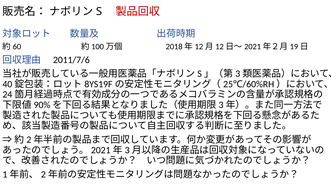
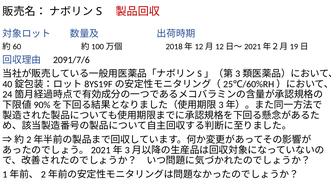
2011/7/6: 2011/7/6 -> 2091/7/6 (71, 60)
